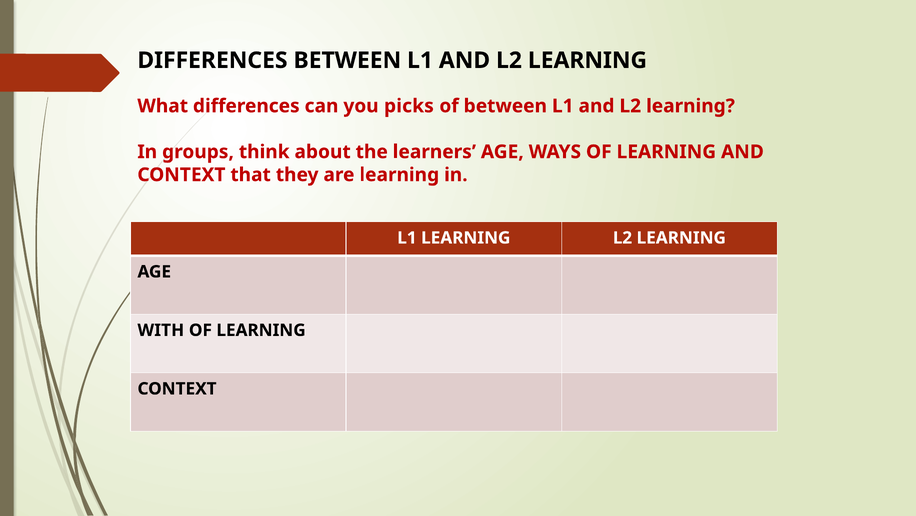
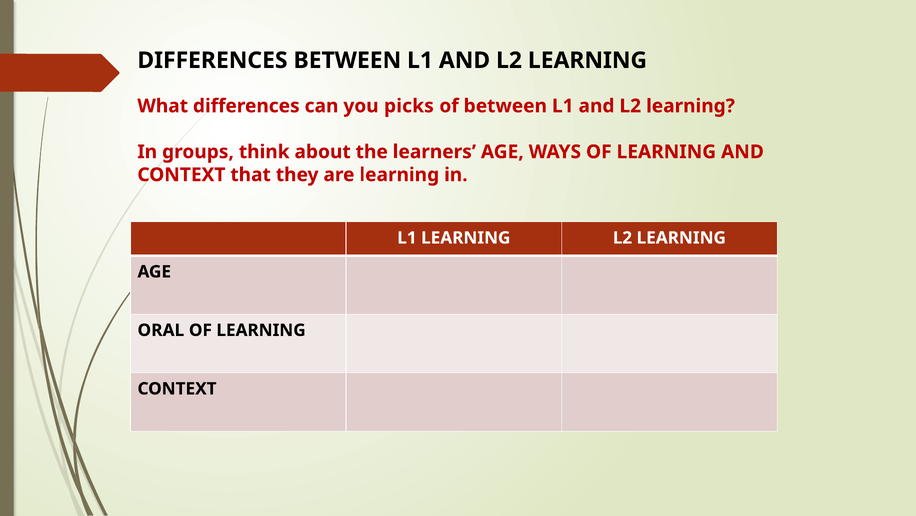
WITH: WITH -> ORAL (161, 330)
